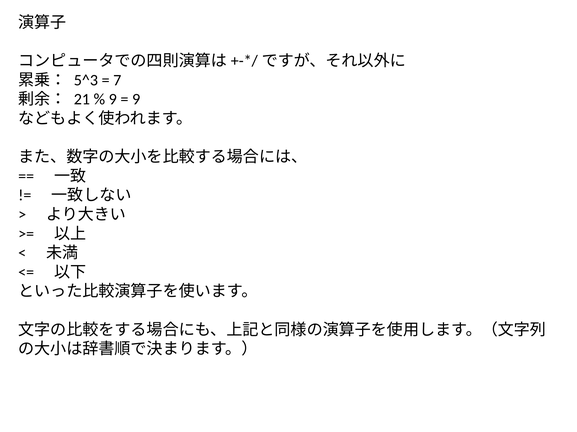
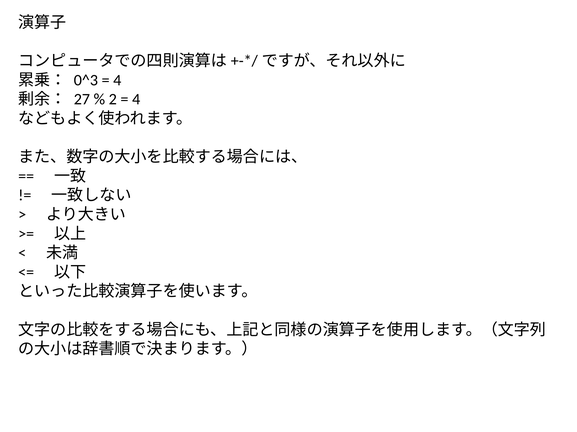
5^3: 5^3 -> 0^3 (86, 80)
7: 7 -> 4 (117, 80)
21: 21 -> 27 (82, 99)
9: 9 -> 2 (113, 99)
9: 9 -> 4 (136, 99)
